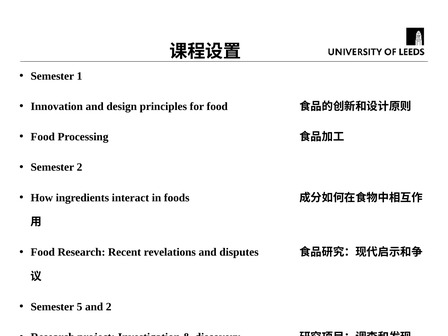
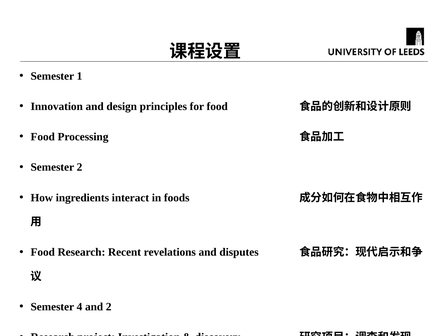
5: 5 -> 4 (79, 307)
